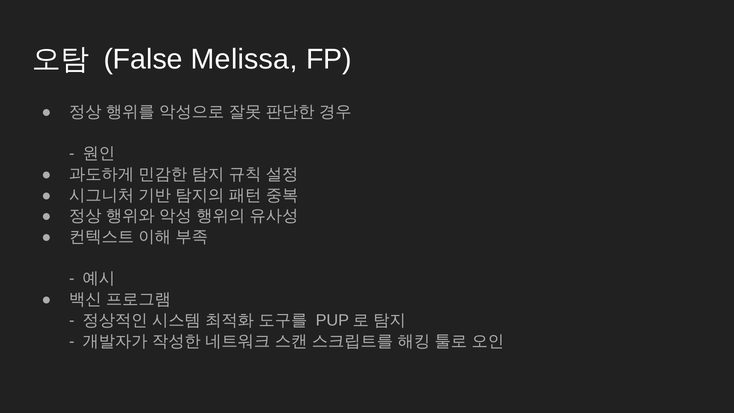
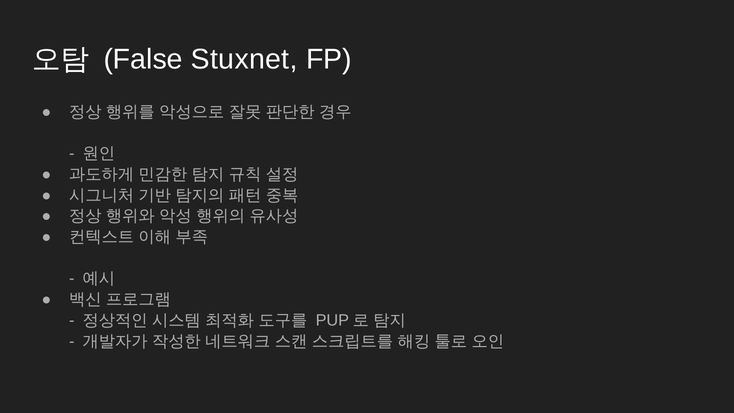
Melissa: Melissa -> Stuxnet (244, 59)
